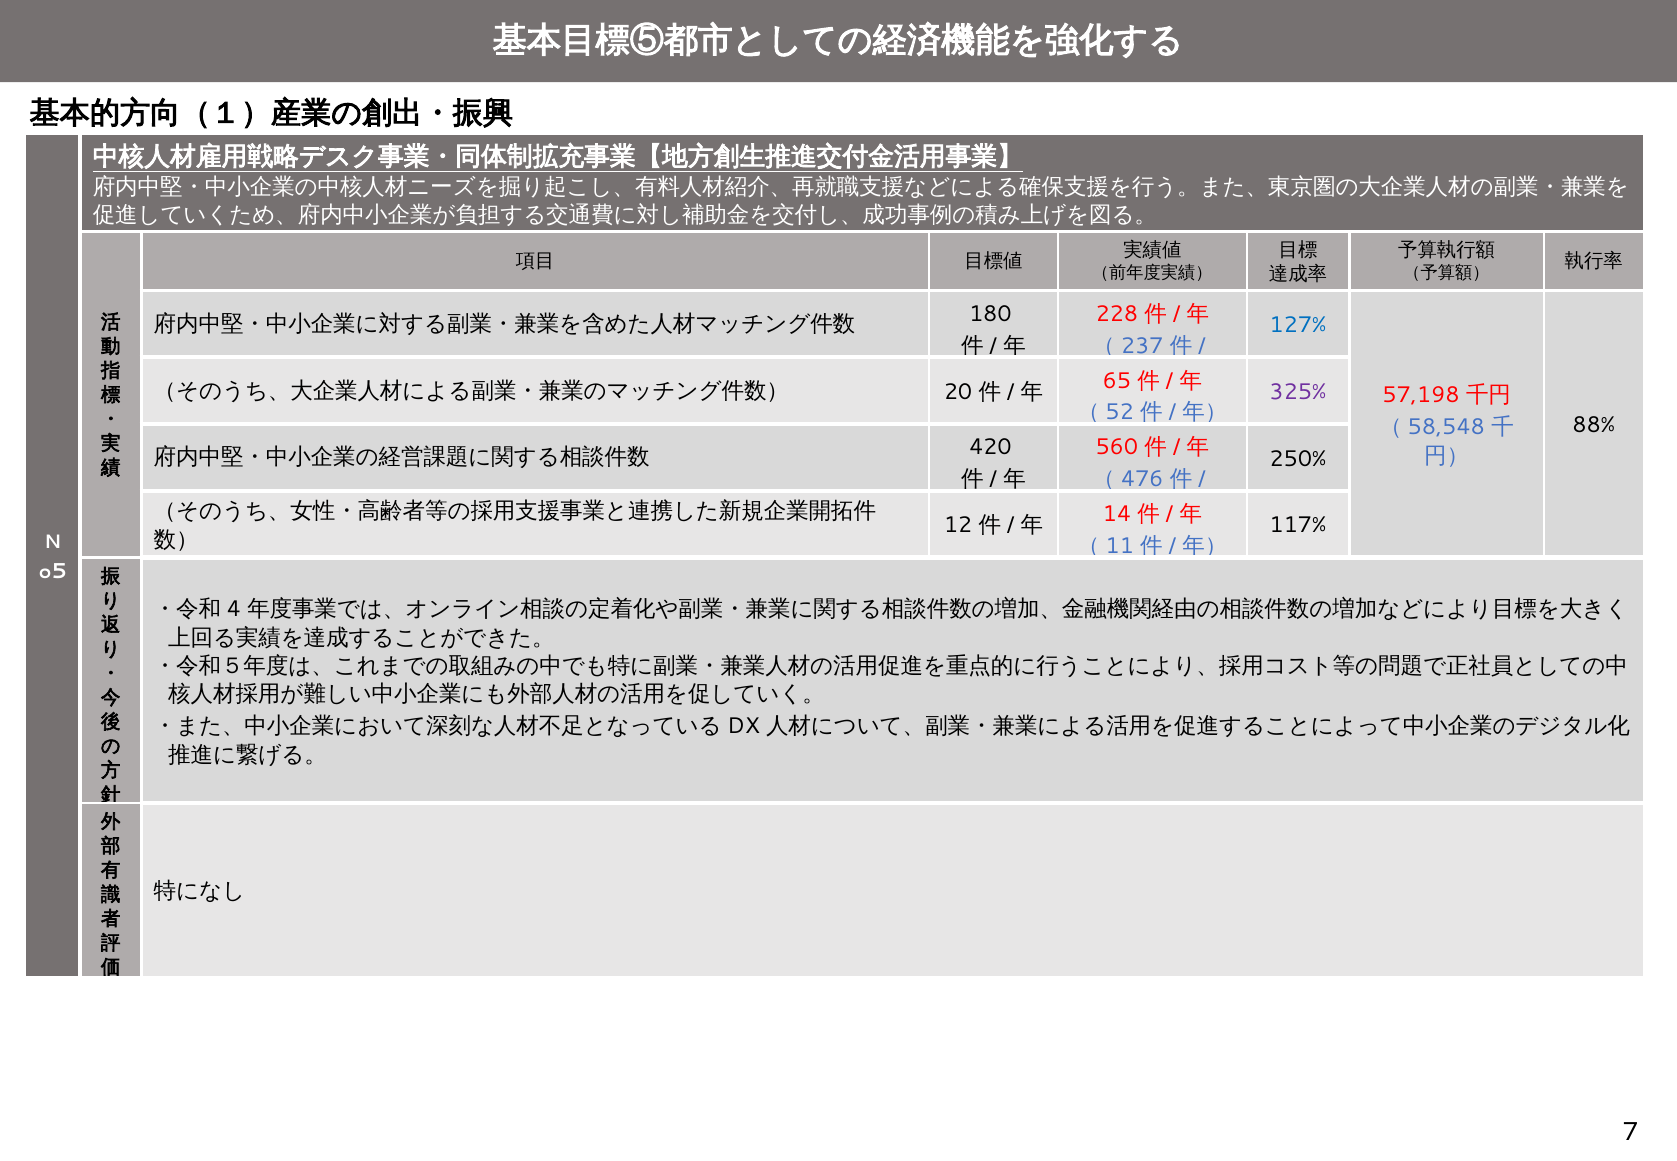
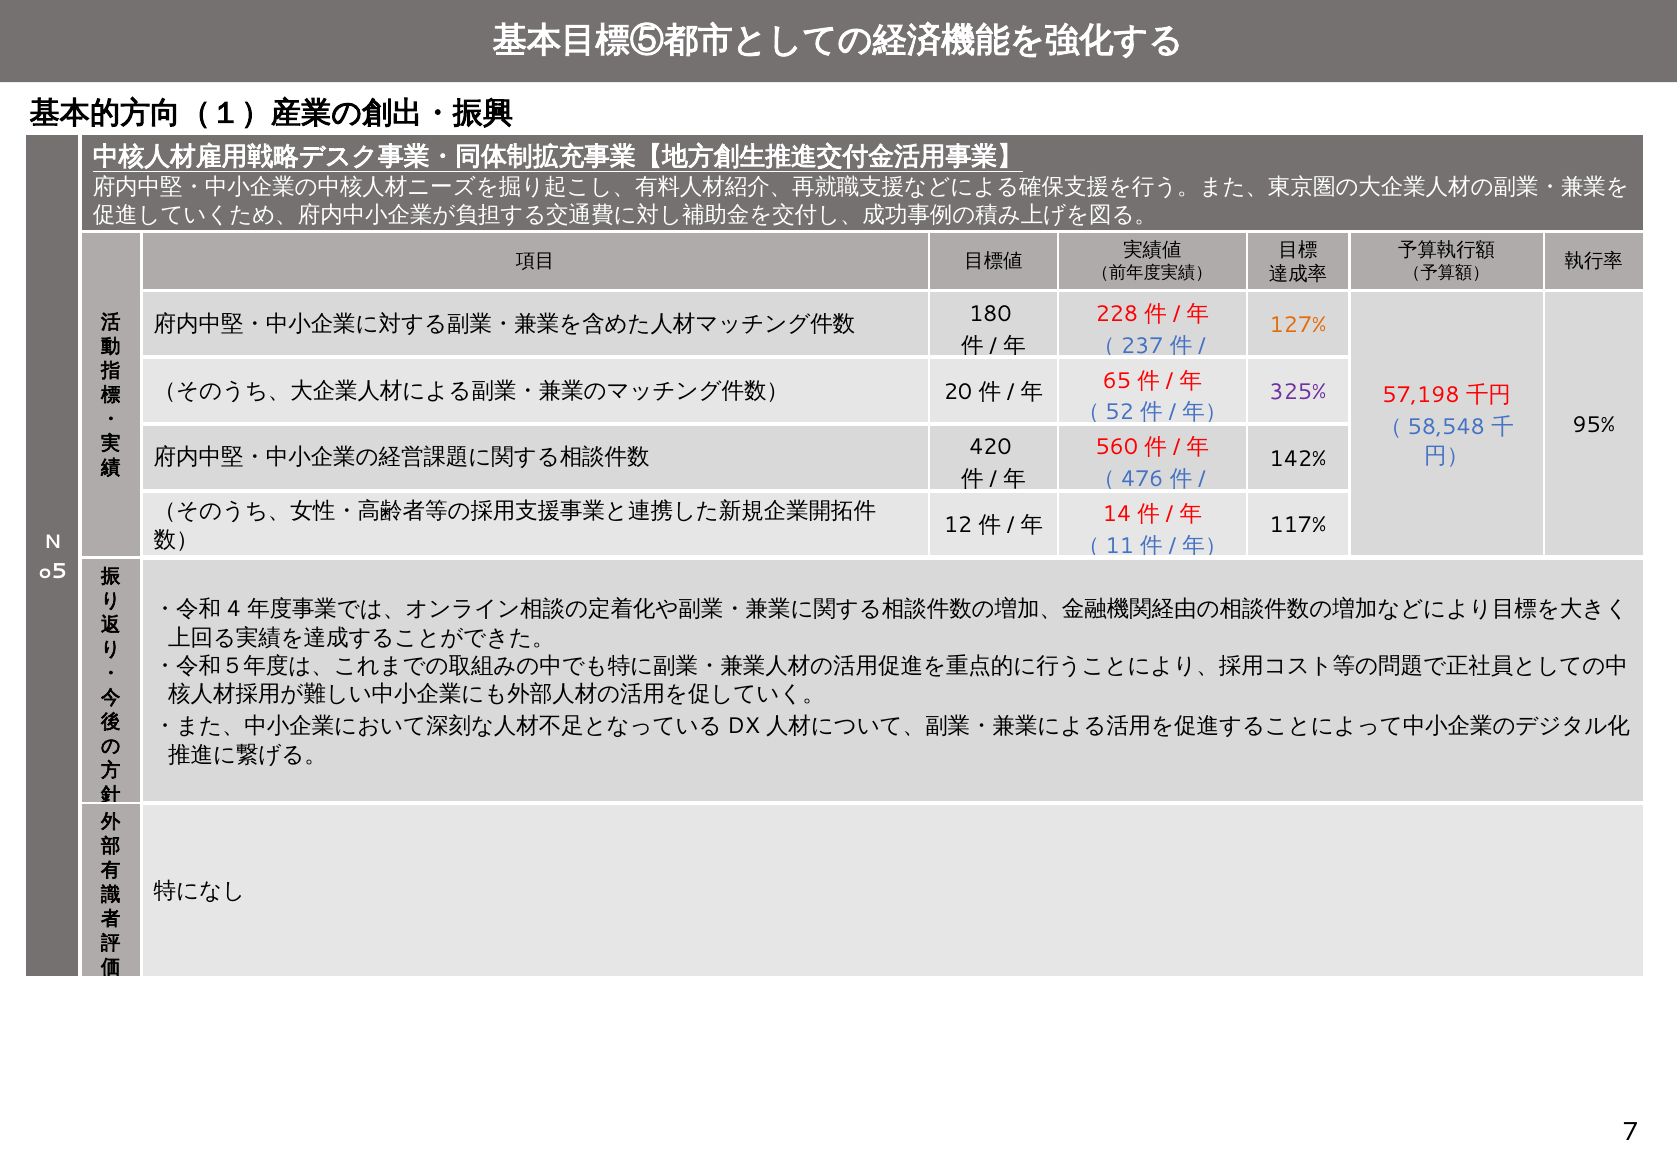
127% colour: blue -> orange (1298, 325)
88%: 88% -> 95% (1594, 425)
250%: 250% -> 142% (1298, 459)
